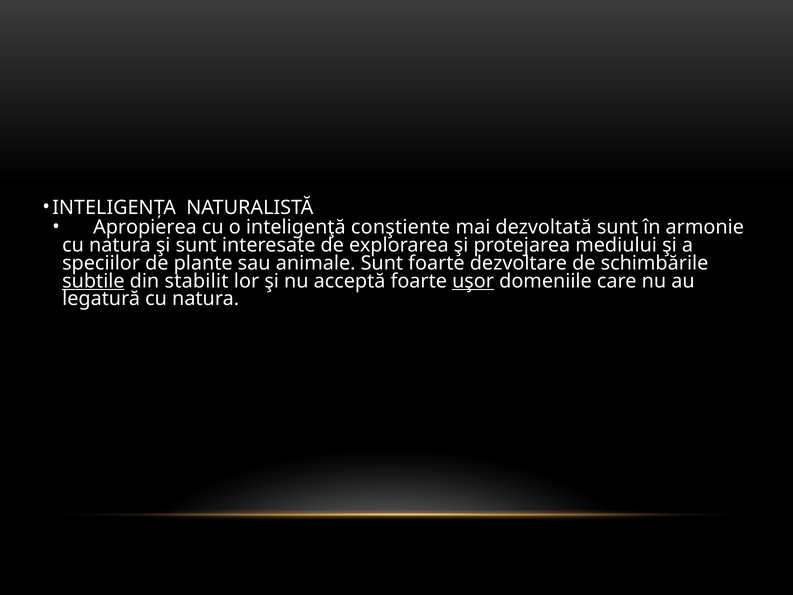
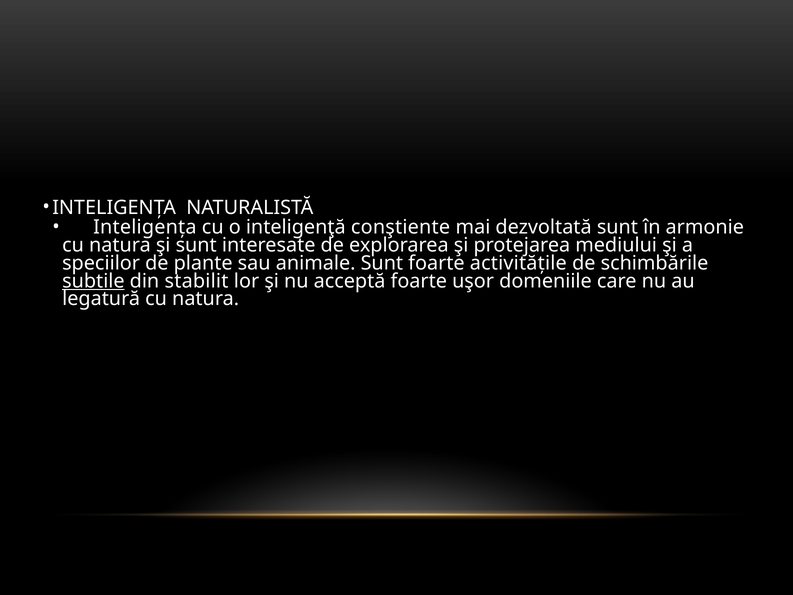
Apropierea: Apropierea -> Inteligența (145, 227)
dezvoltare: dezvoltare -> activitățile (518, 263)
uşor underline: present -> none (473, 281)
